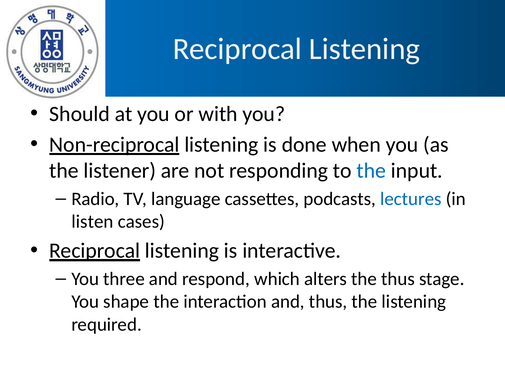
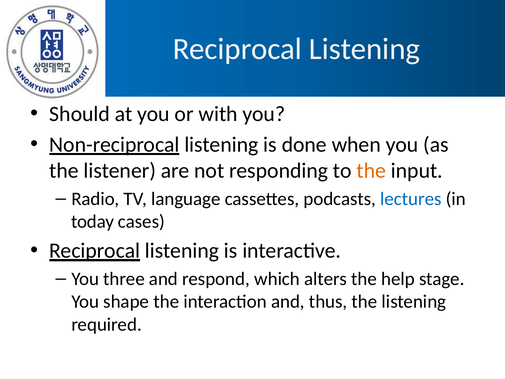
the colour: blue -> orange (371, 171)
listen: listen -> today (93, 221)
the thus: thus -> help (398, 279)
